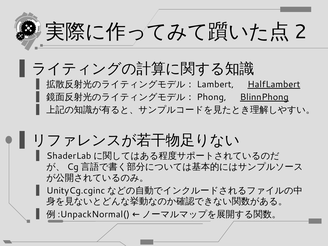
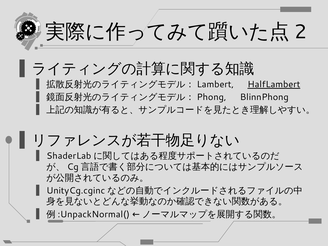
BlinnPhong underline: present -> none (264, 97)
